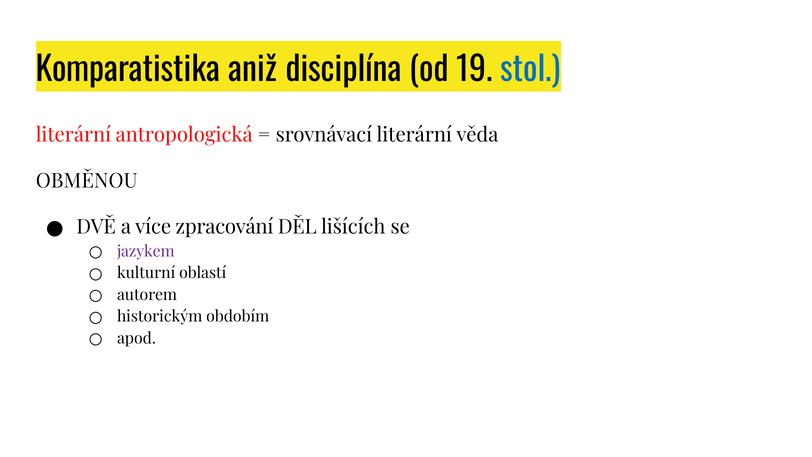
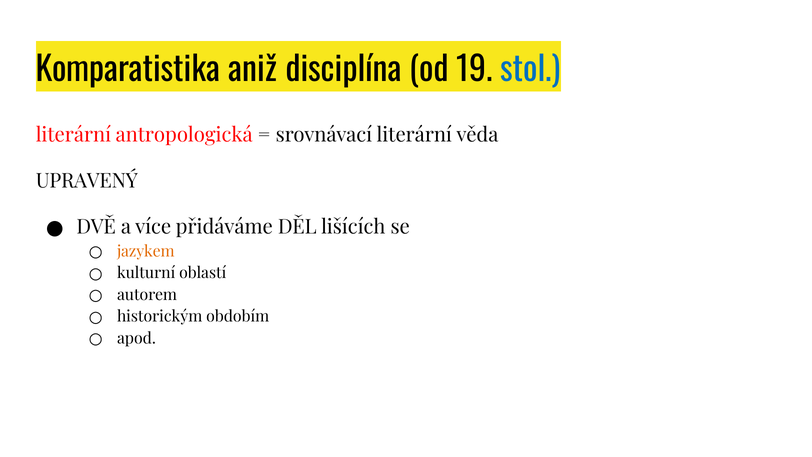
OBMĚNOU: OBMĚNOU -> UPRAVENÝ (87, 181)
zpracování: zpracování -> přidáváme (224, 227)
jazykem colour: purple -> orange (146, 251)
